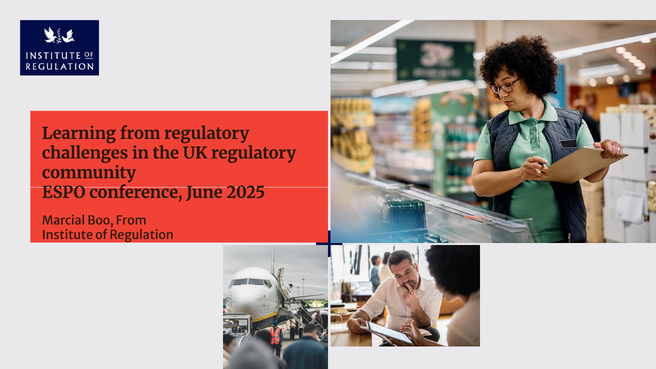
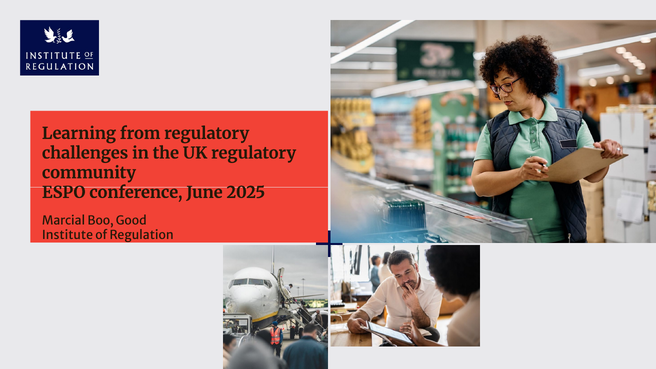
Boo From: From -> Good (131, 220)
